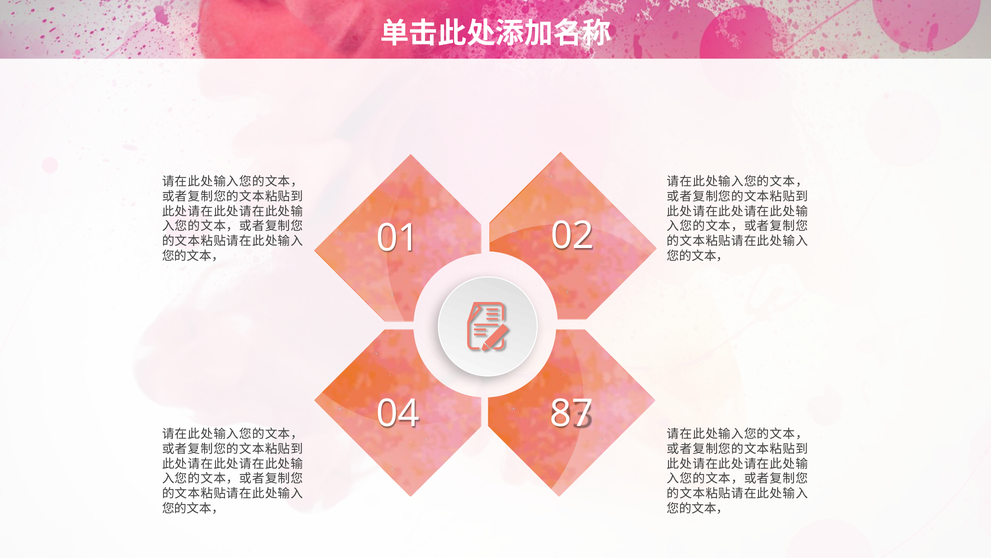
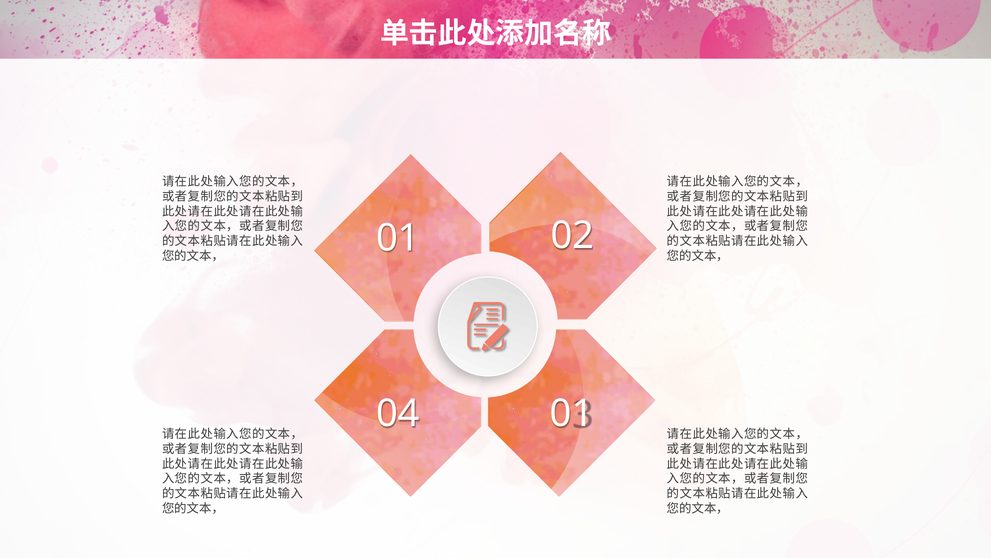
04 87: 87 -> 01 (572, 413)
